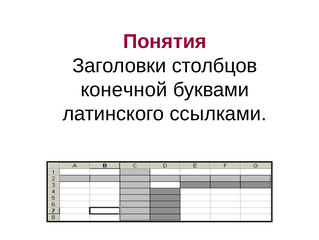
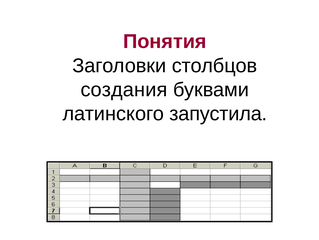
конечной: конечной -> создания (124, 89)
ссылками: ссылками -> запустила (218, 113)
